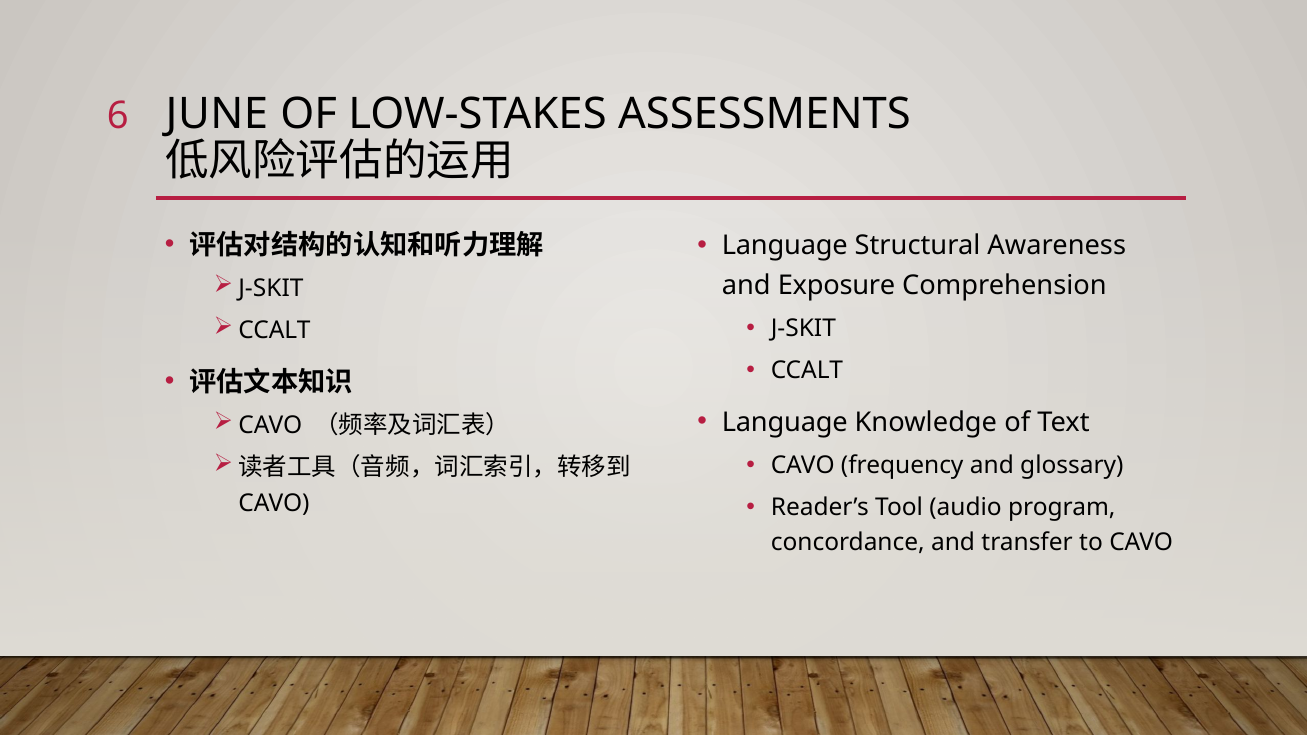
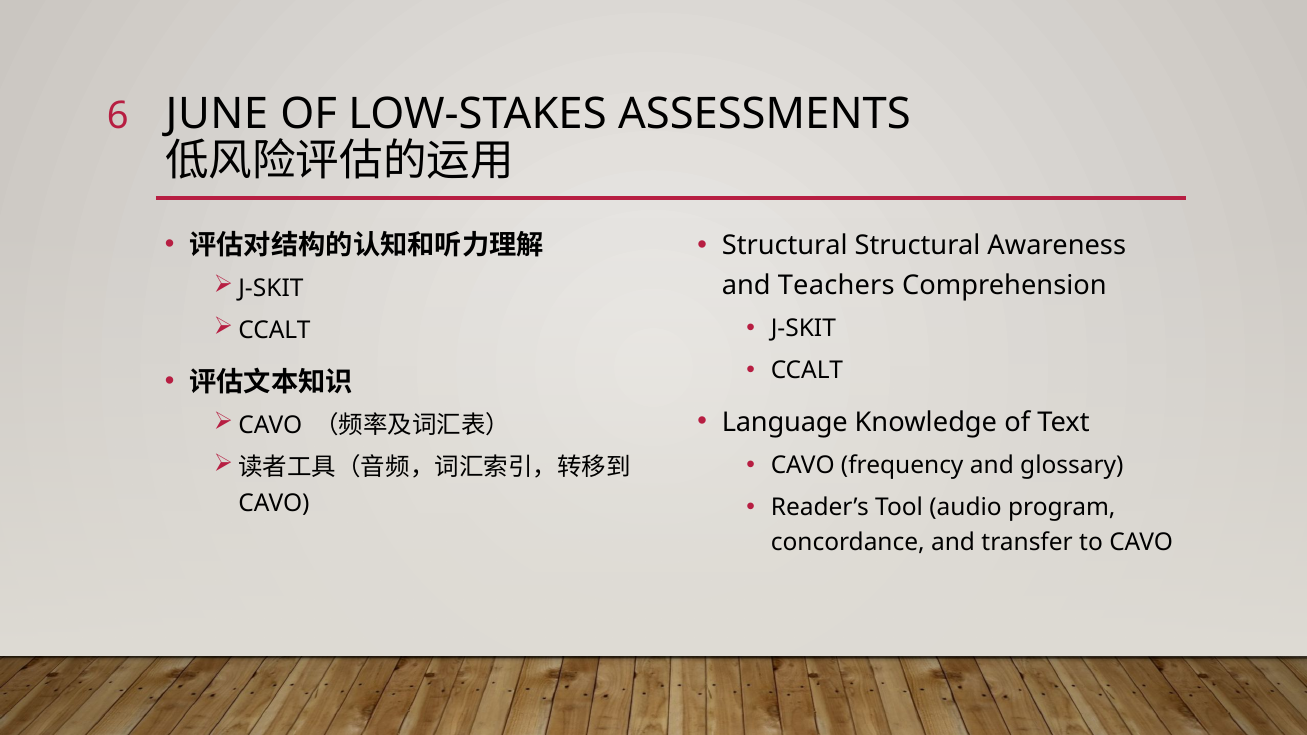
Language: Language -> Structural (785, 246)
Exposure: Exposure -> Teachers (836, 285)
